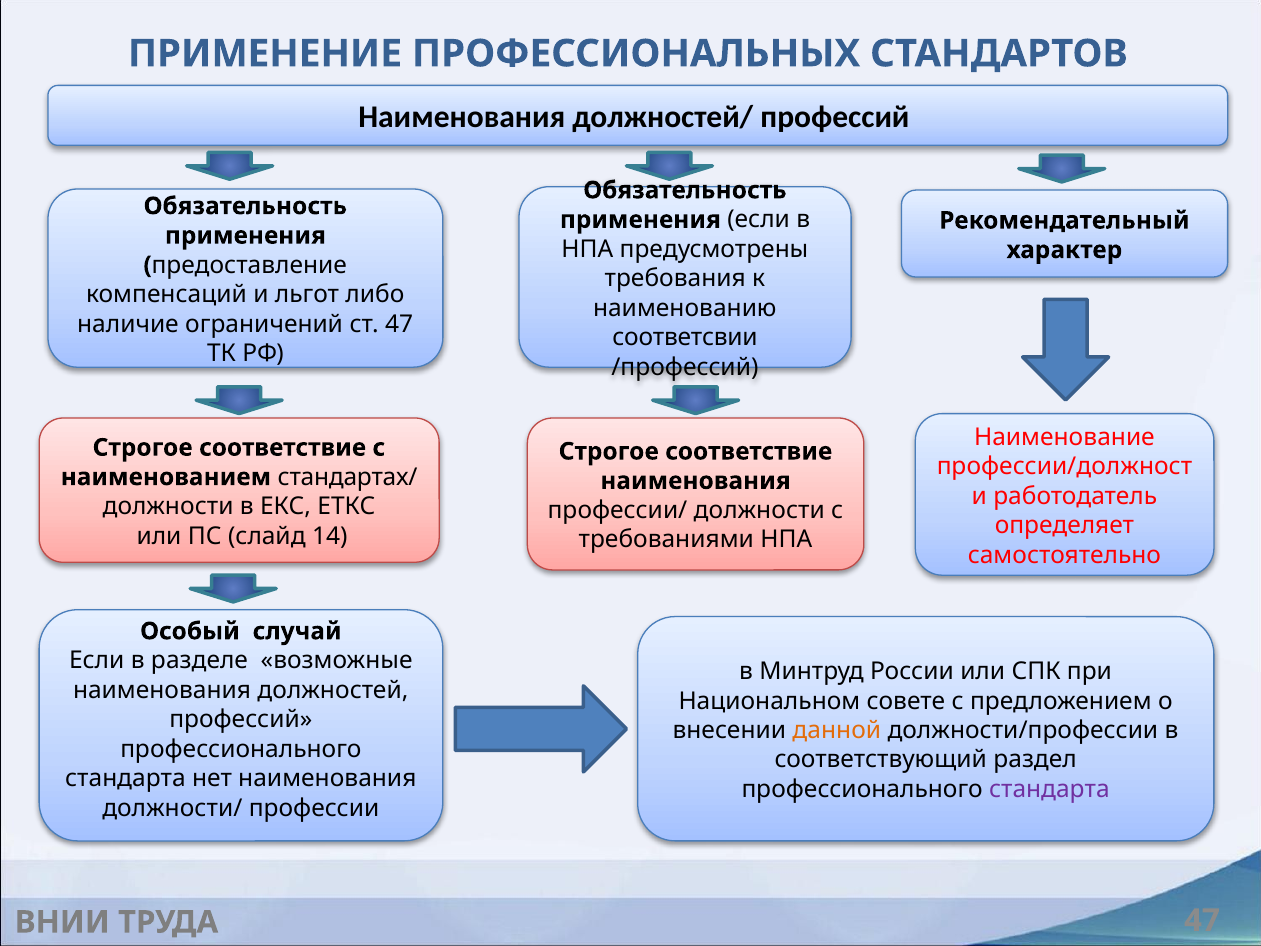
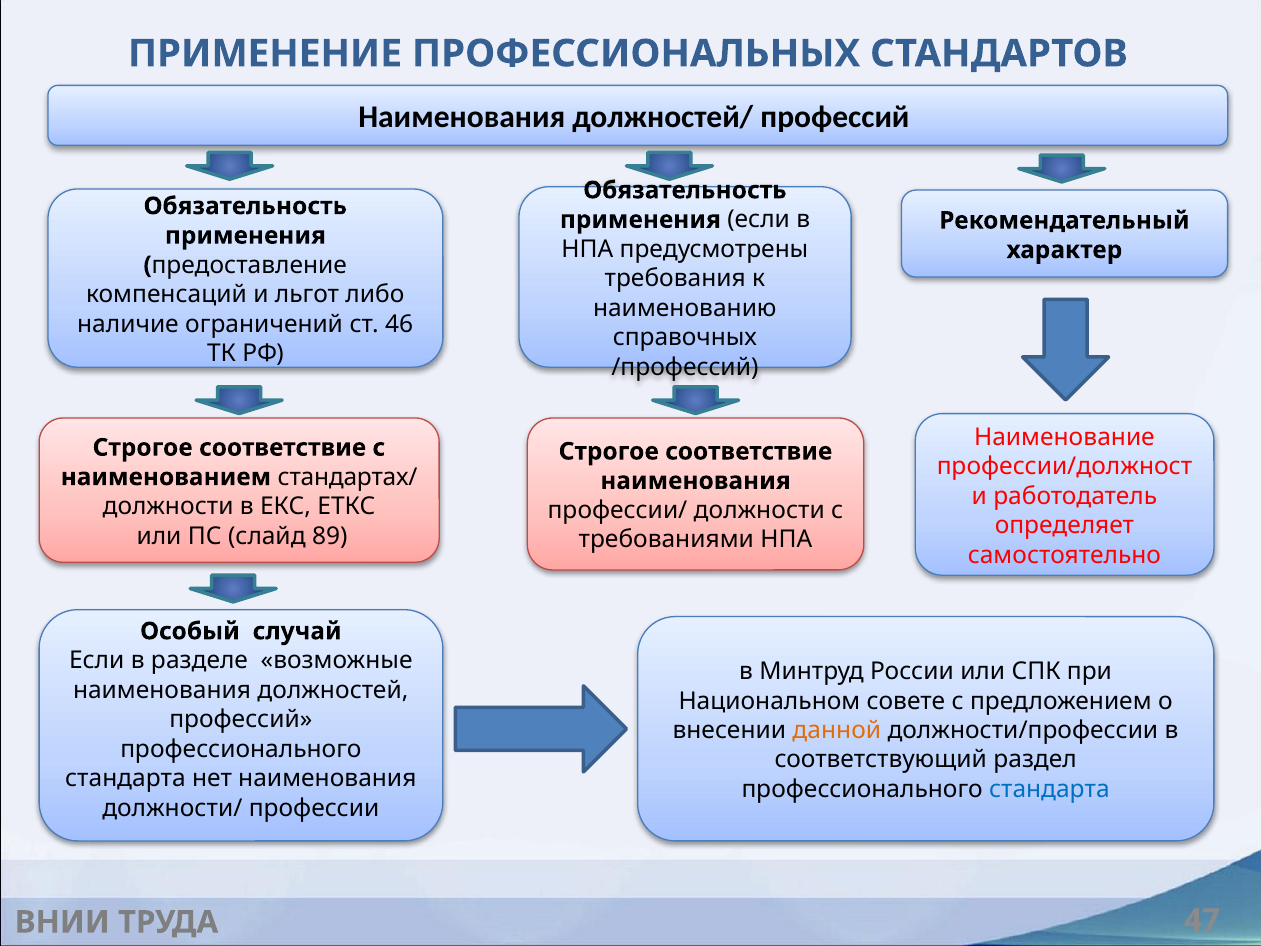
ст 47: 47 -> 46 (399, 324)
соответсвии: соответсвии -> справочных (685, 337)
14: 14 -> 89 (330, 536)
стандарта colour: purple -> blue (1049, 789)
